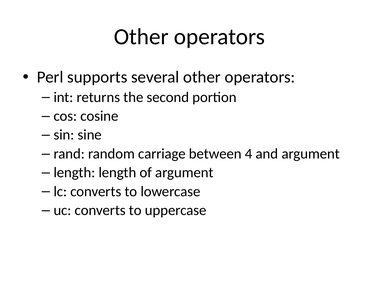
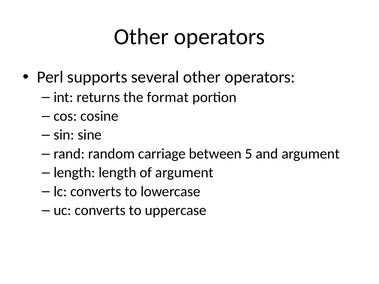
second: second -> format (168, 97)
4: 4 -> 5 (249, 154)
